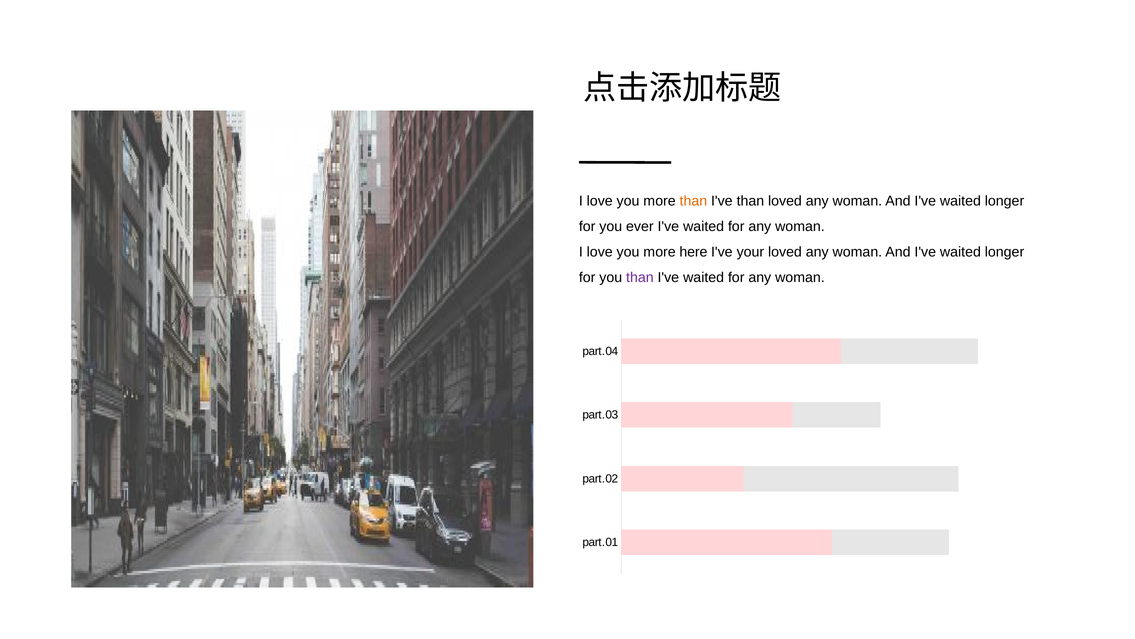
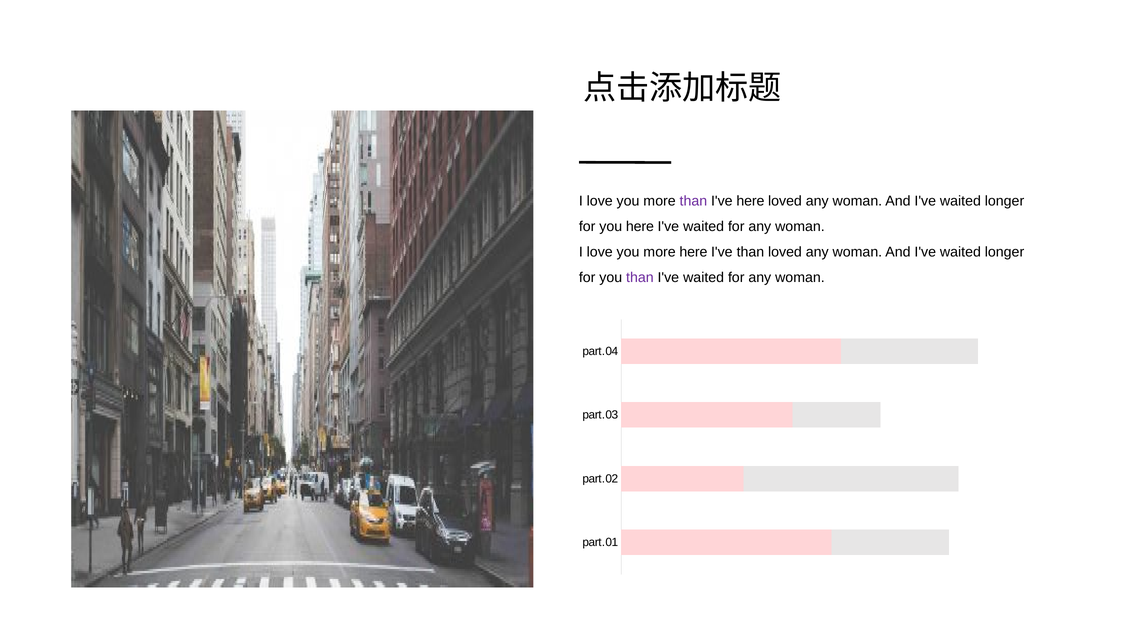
than colour: orange -> purple (693, 201)
I've than: than -> here (750, 201)
you ever: ever -> here (640, 226)
I've your: your -> than (750, 252)
